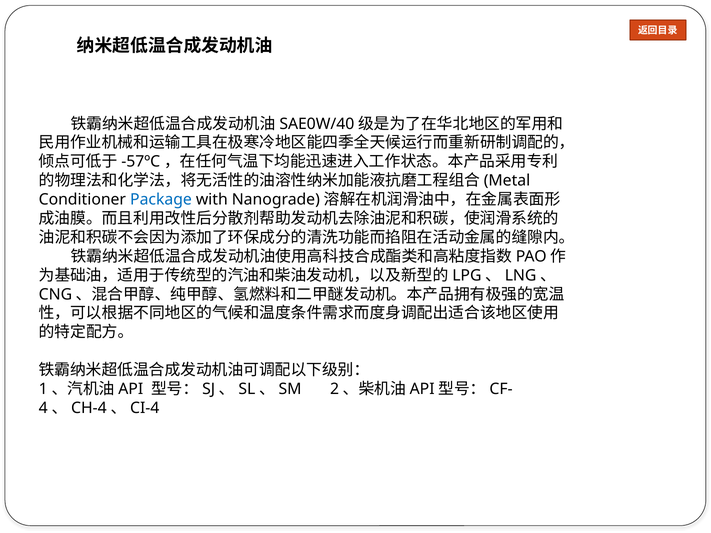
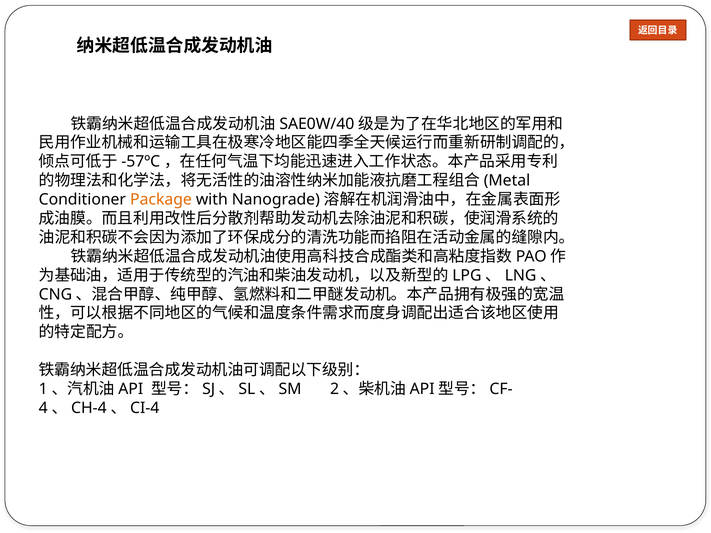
Package colour: blue -> orange (161, 200)
